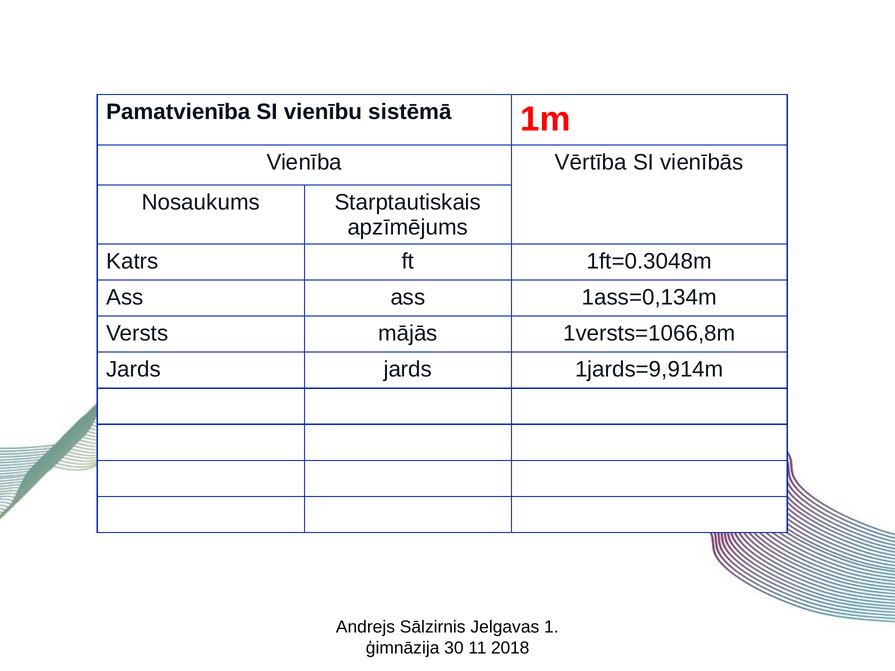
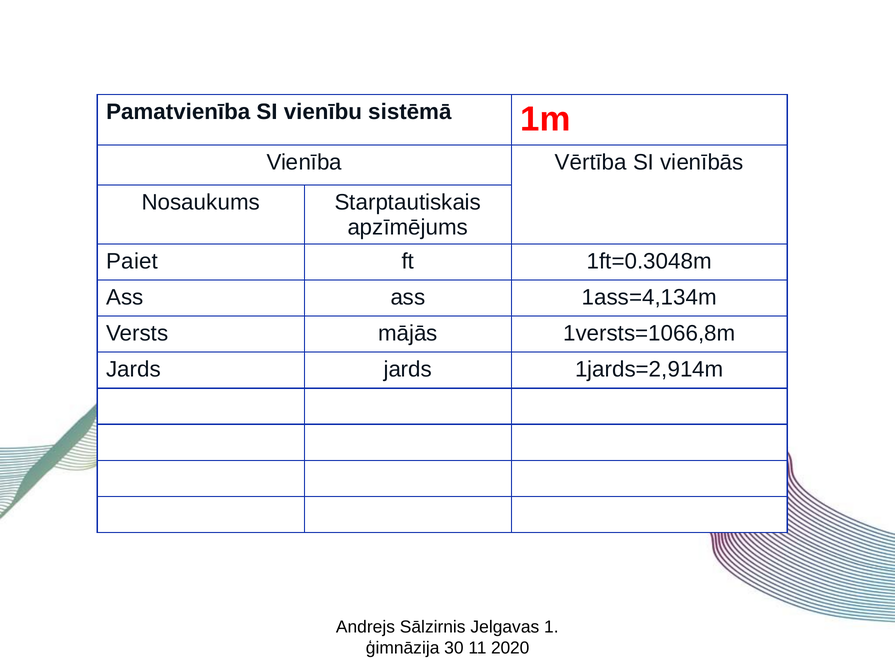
Katrs: Katrs -> Paiet (132, 262)
1ass=0,134m: 1ass=0,134m -> 1ass=4,134m (649, 298)
1jards=9,914m: 1jards=9,914m -> 1jards=2,914m (649, 370)
2018: 2018 -> 2020 (510, 648)
